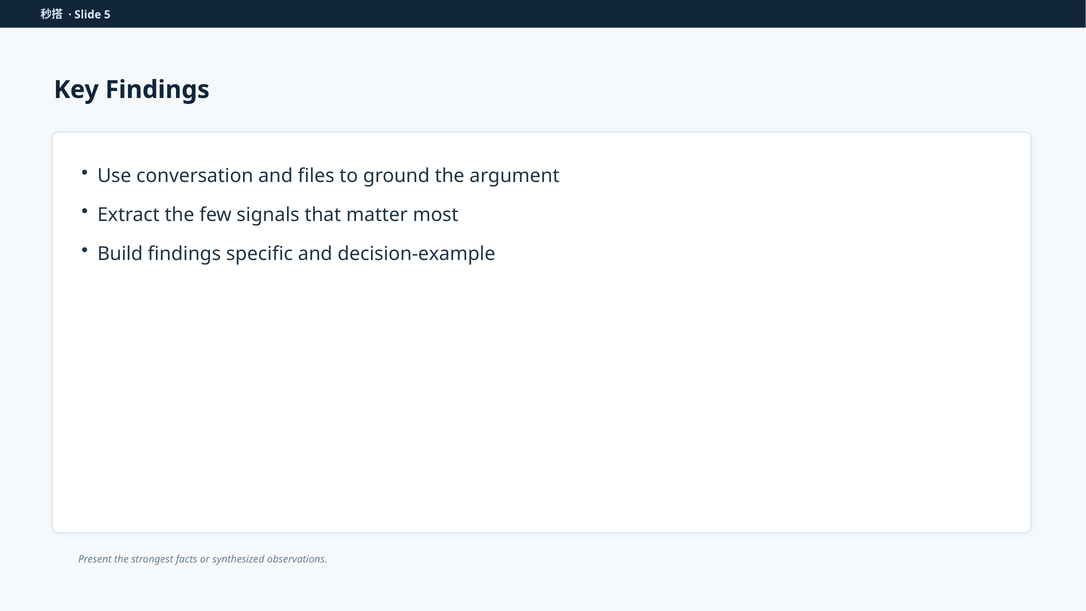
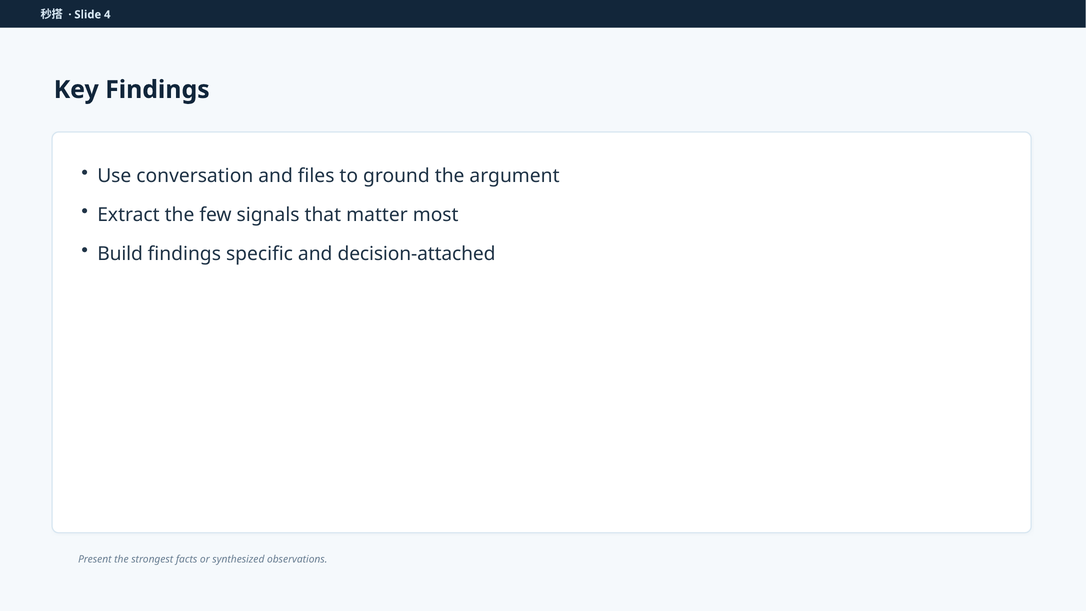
5: 5 -> 4 (107, 15)
decision-example: decision-example -> decision-attached (417, 254)
